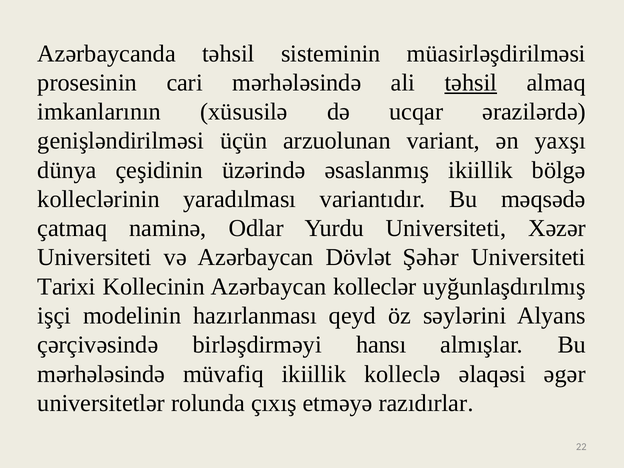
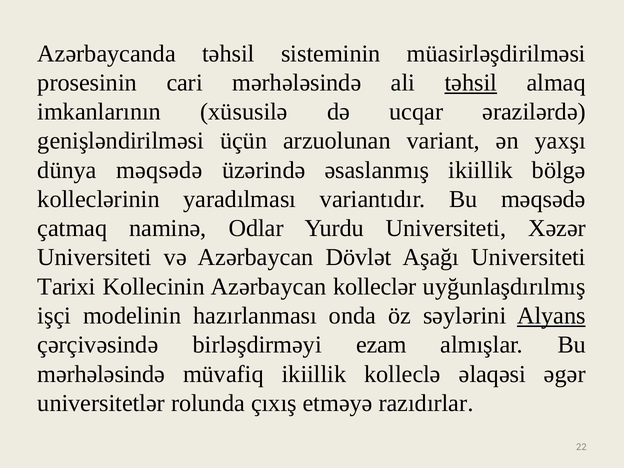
dünya çeşidinin: çeşidinin -> məqsədə (159, 170)
Şəhər: Şəhər -> Aşağı (431, 257)
qeyd: qeyd -> onda (353, 316)
Alyans underline: none -> present (551, 316)
hansı: hansı -> ezam (381, 345)
